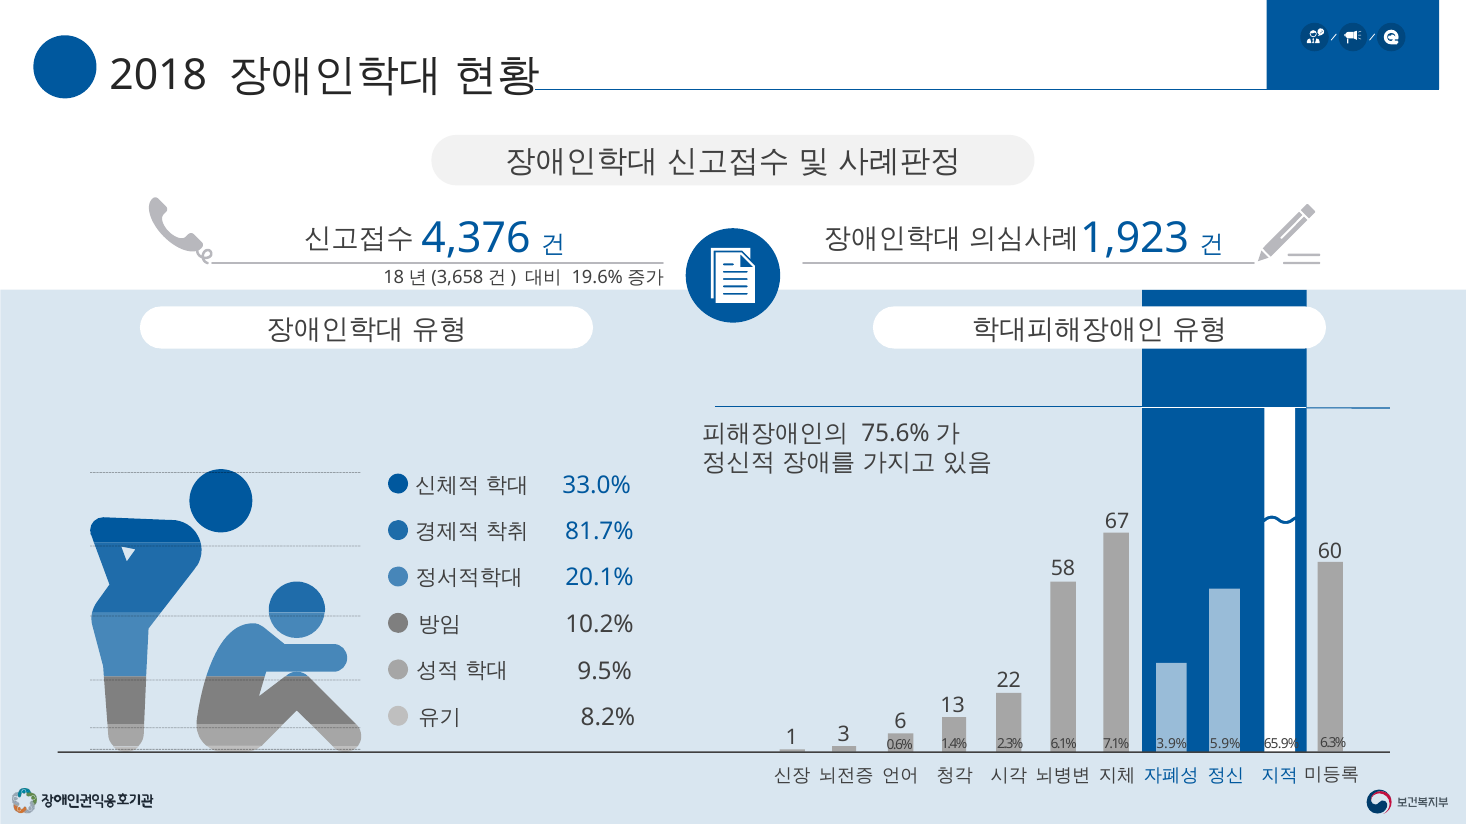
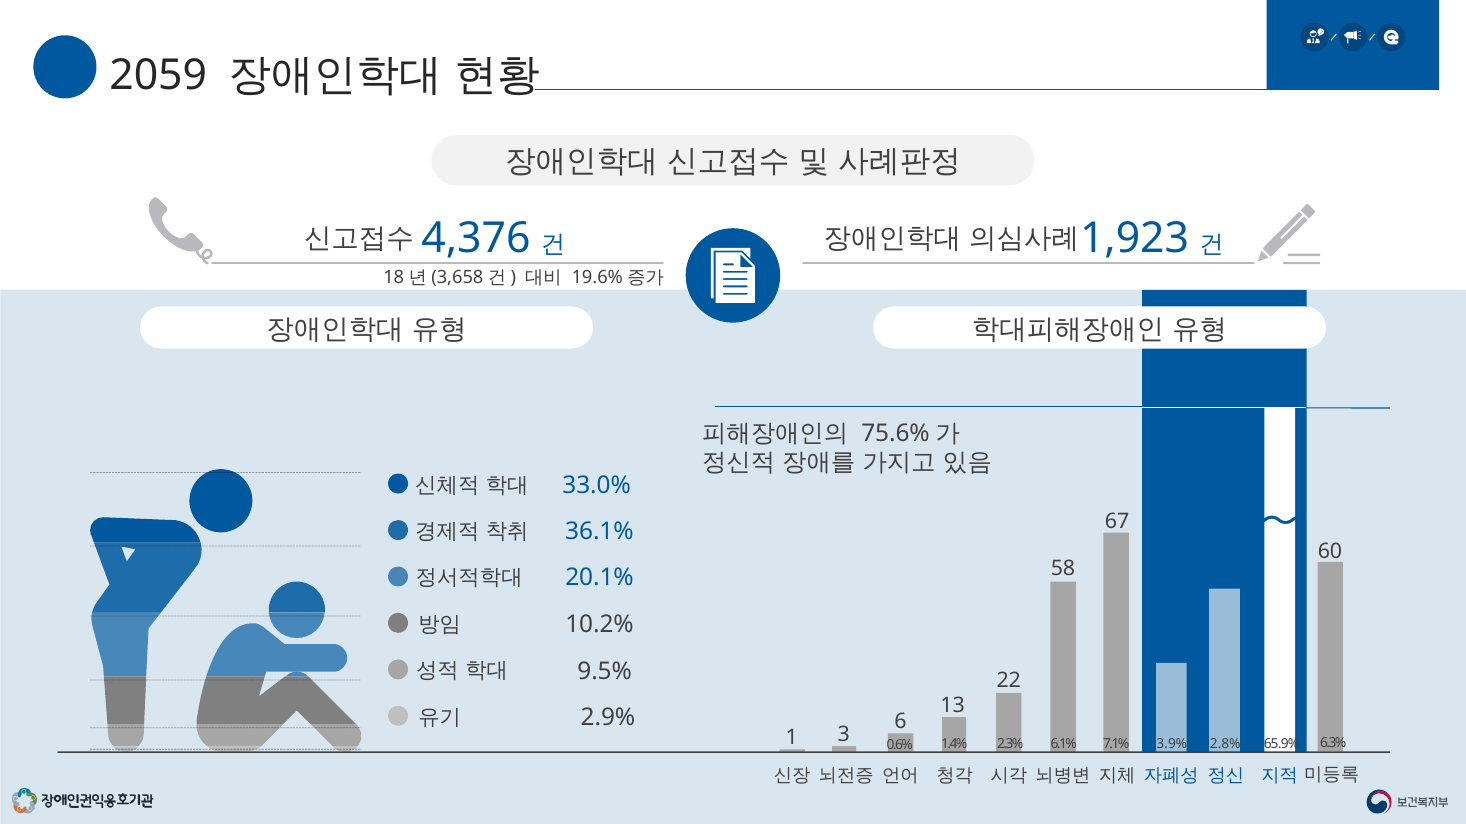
2018: 2018 -> 2059 (158, 75)
81.7%: 81.7% -> 36.1% (599, 532)
8.2%: 8.2% -> 2.9% (608, 718)
5.9%: 5.9% -> 2.8% (1225, 745)
